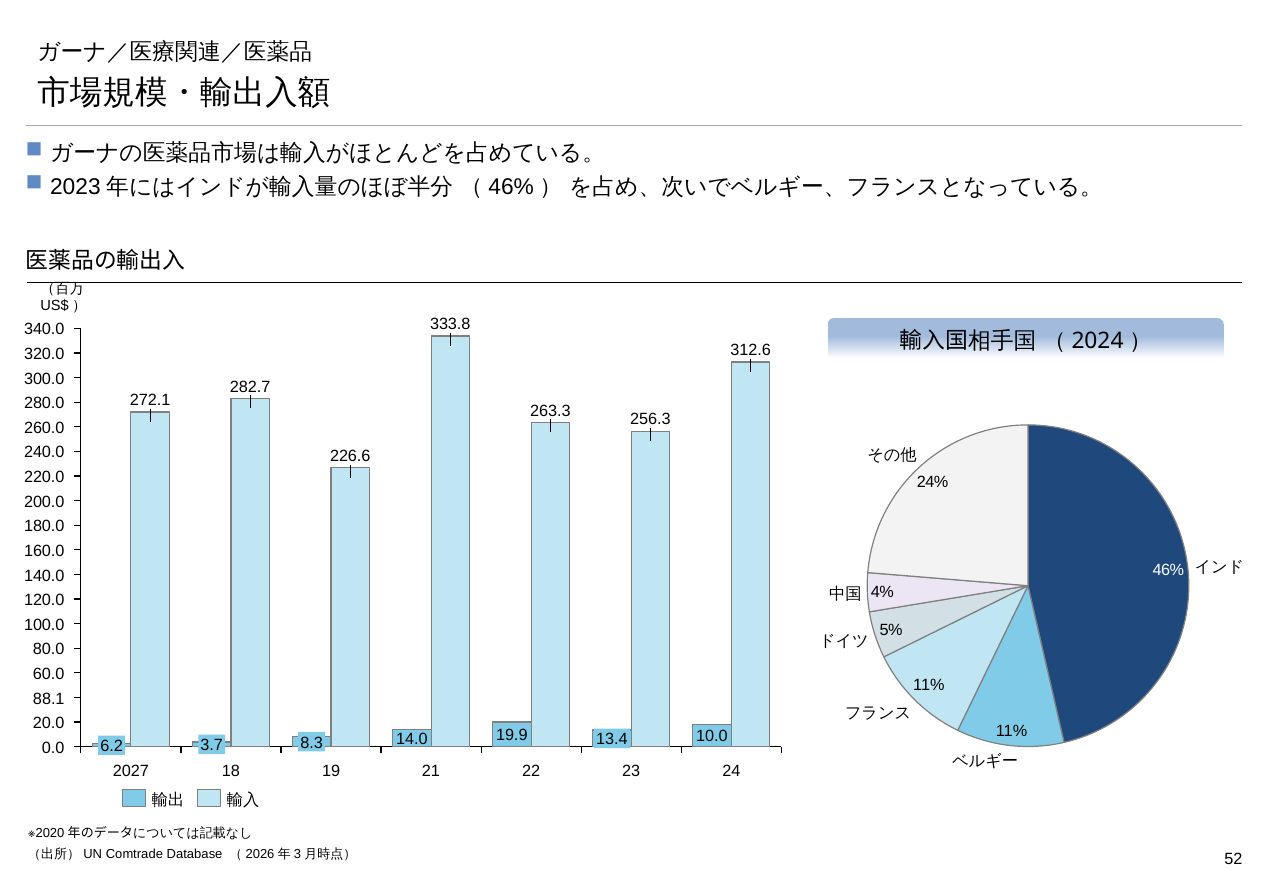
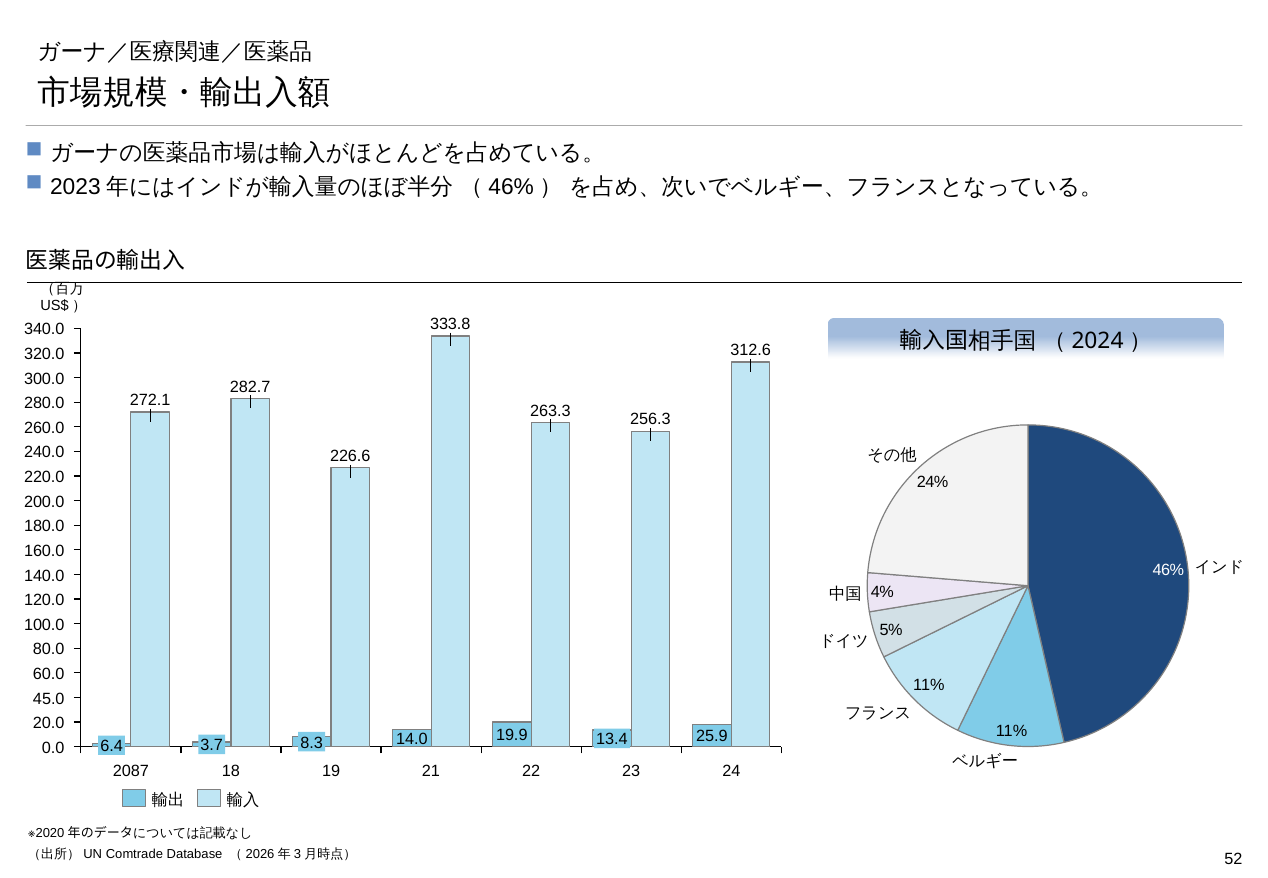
88.1: 88.1 -> 45.0 (49, 699)
10.0: 10.0 -> 25.9 (712, 736)
6.2: 6.2 -> 6.4 (112, 746)
2027: 2027 -> 2087 (131, 771)
